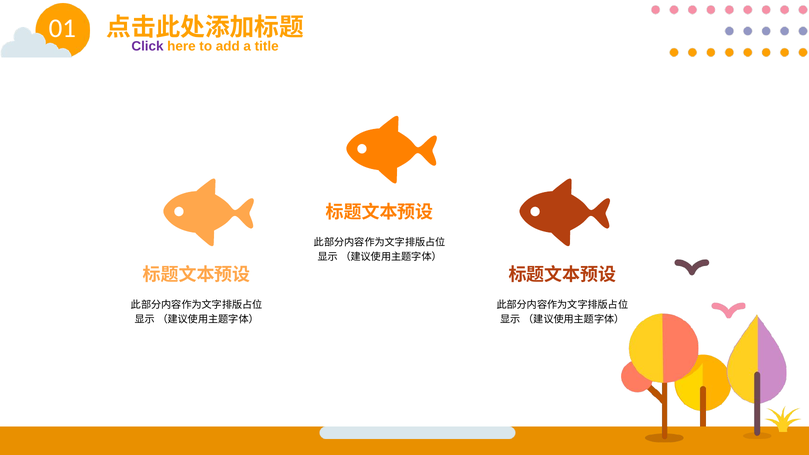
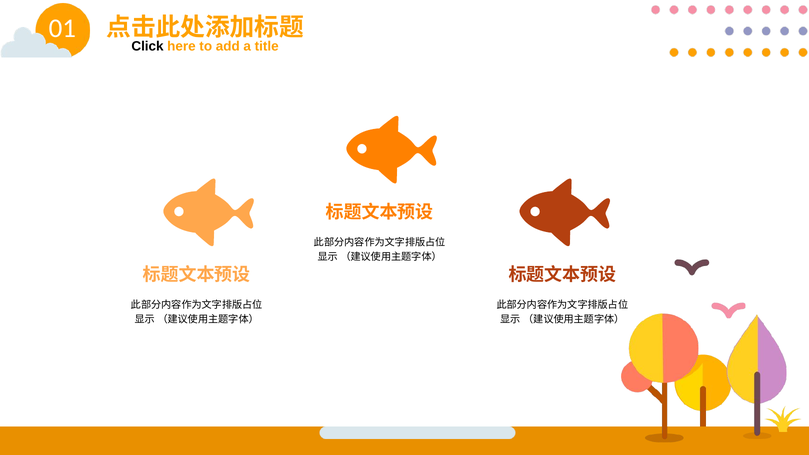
Click colour: purple -> black (147, 47)
